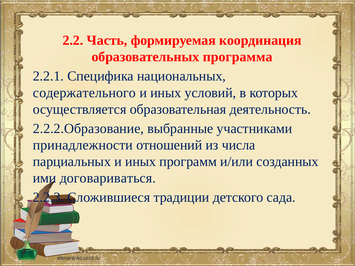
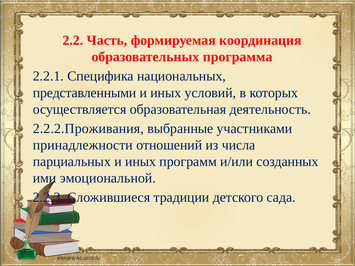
содержательного: содержательного -> представленными (85, 93)
2.2.2.Образование: 2.2.2.Образование -> 2.2.2.Проживания (88, 129)
договариваться: договариваться -> эмоциональной (108, 178)
